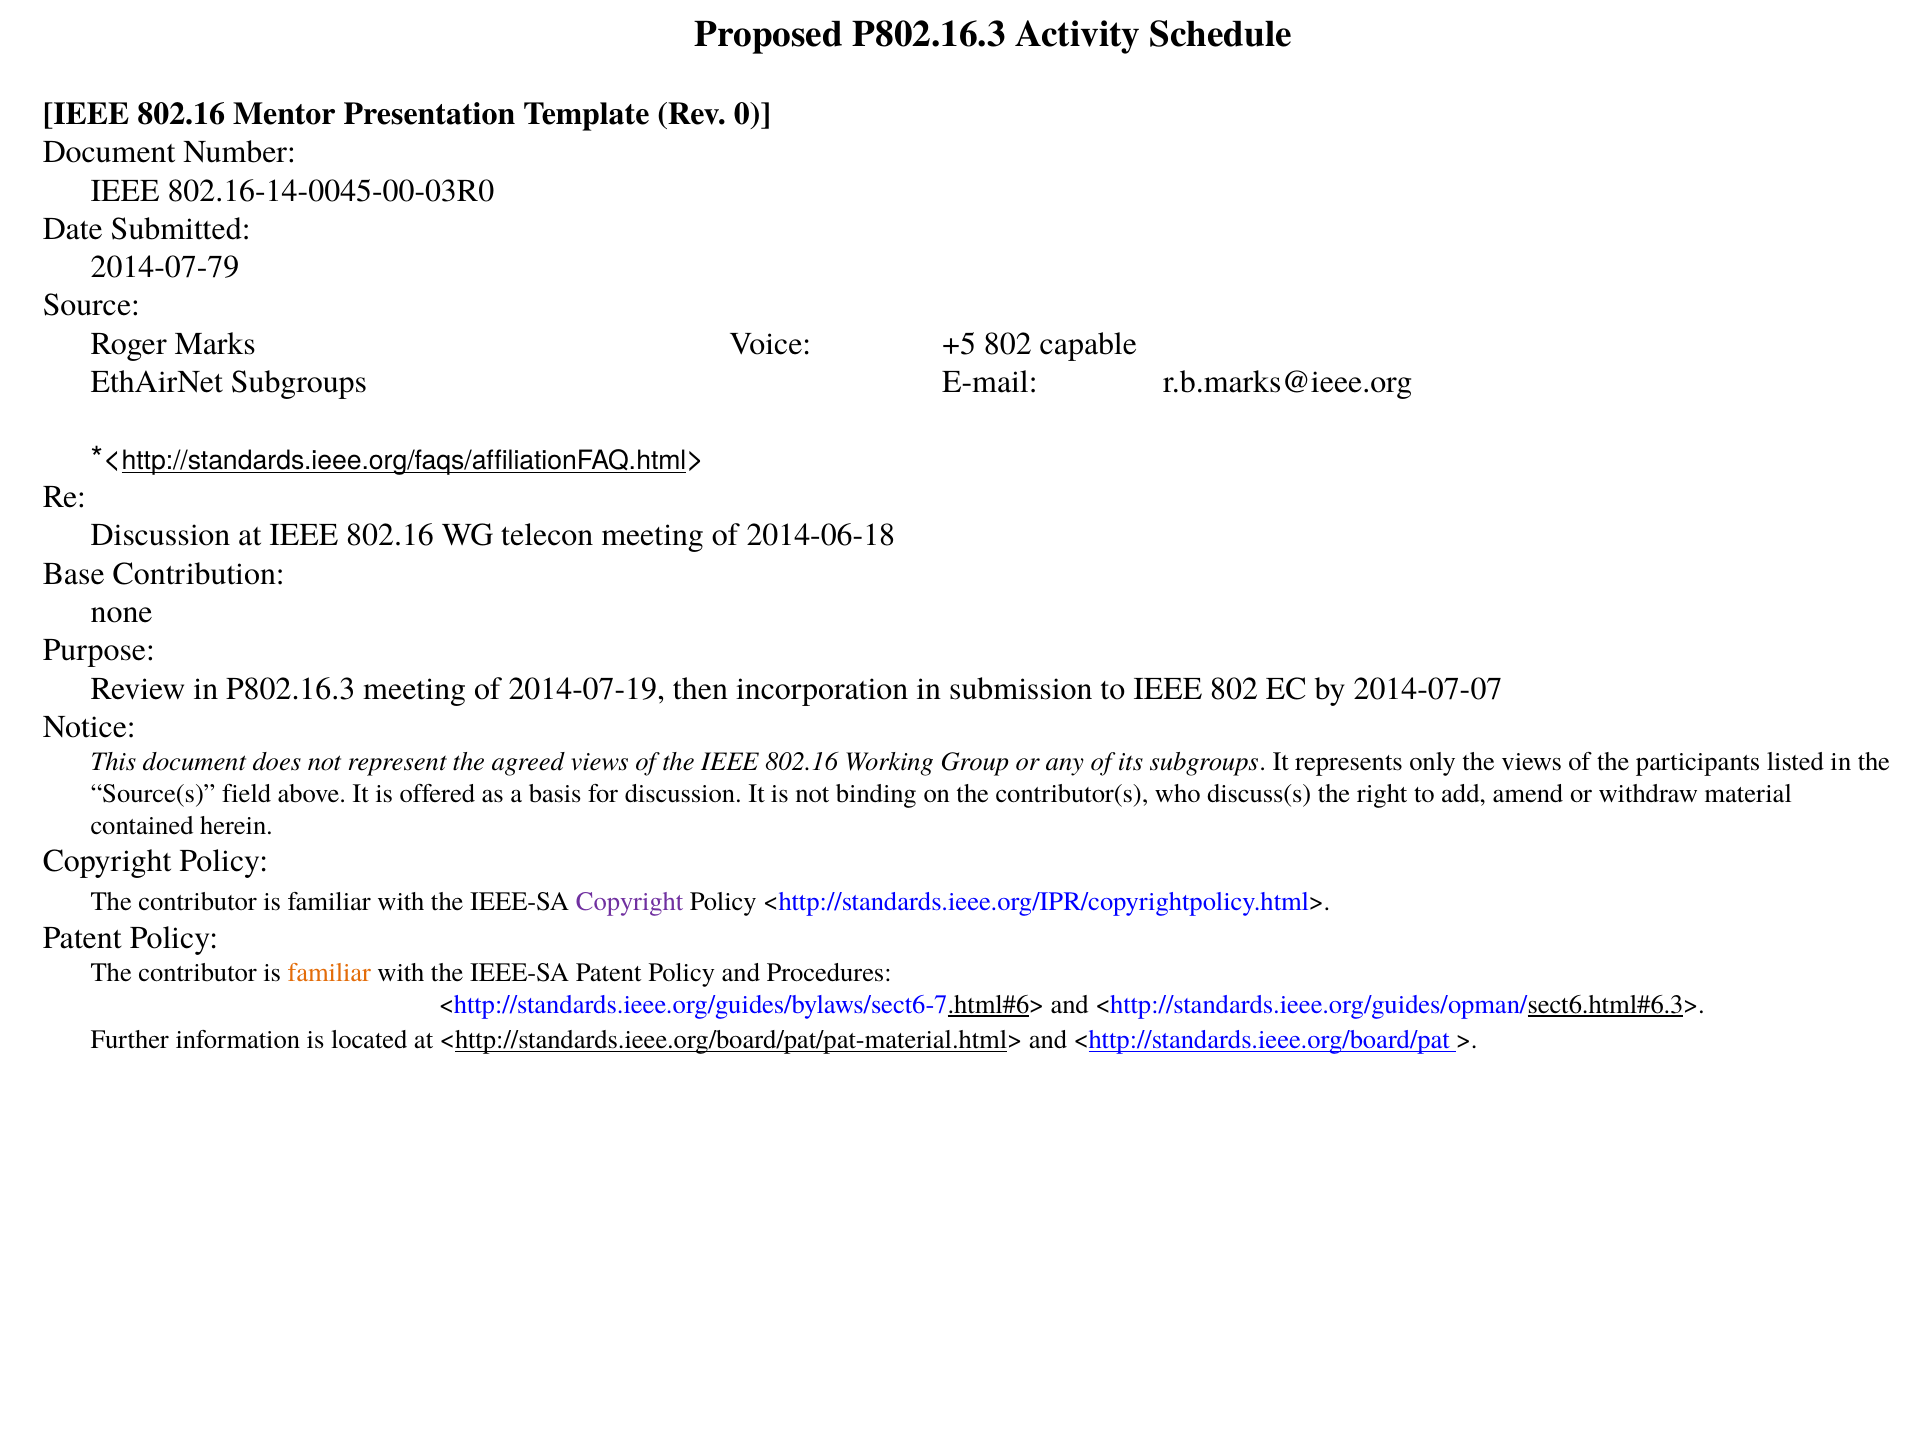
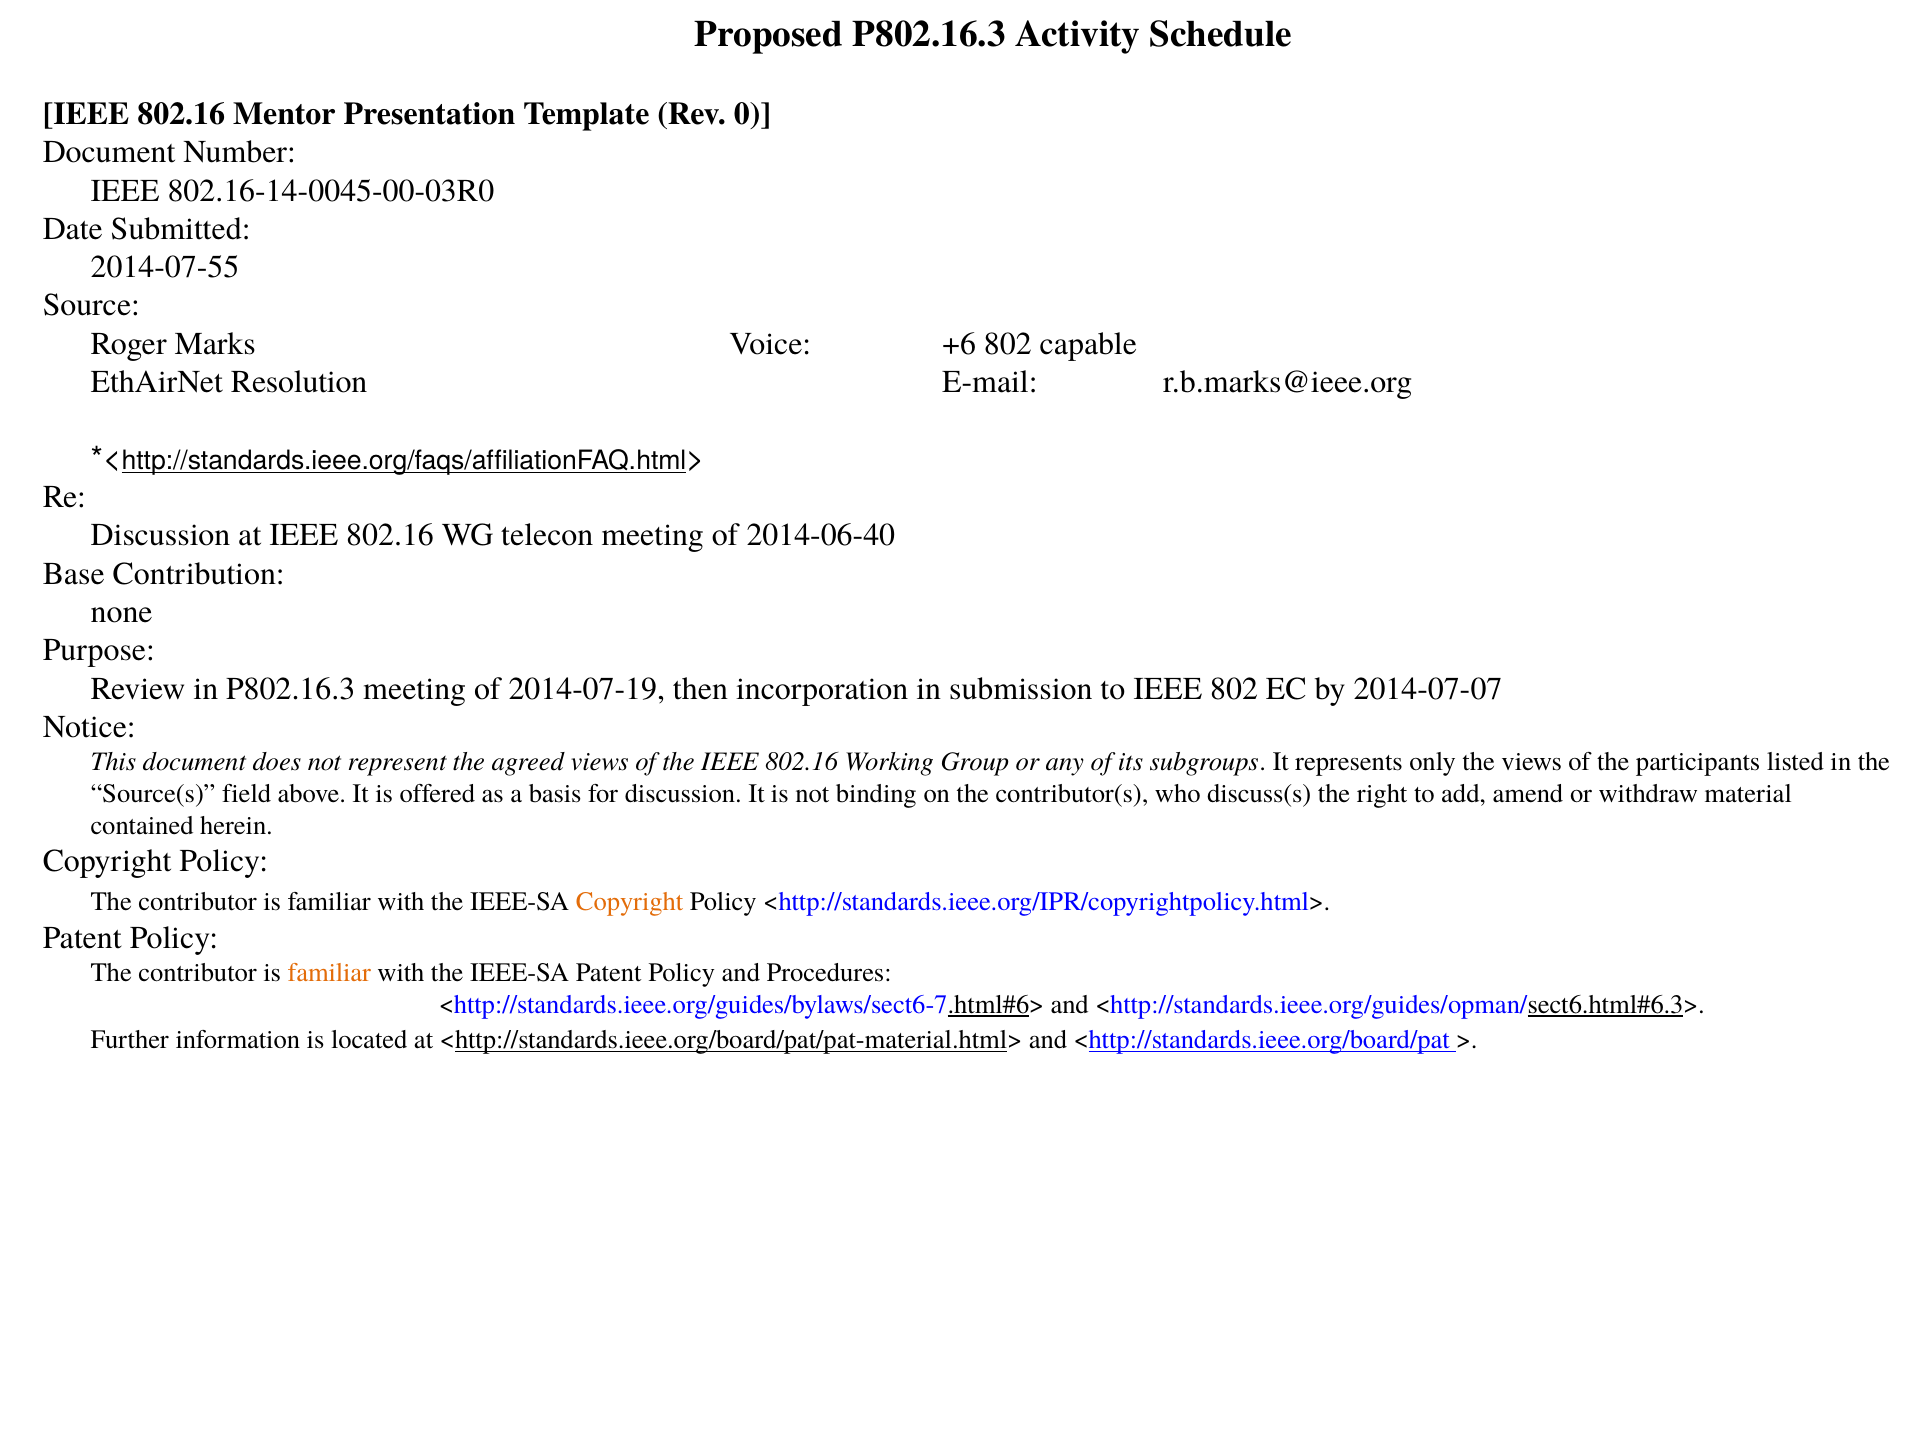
2014-07-79: 2014-07-79 -> 2014-07-55 (165, 267)
+5: +5 -> +6 (959, 344)
EthAirNet Subgroups: Subgroups -> Resolution (299, 382)
2014-06-18: 2014-06-18 -> 2014-06-40 (821, 535)
Copyright colour: purple -> orange (630, 901)
